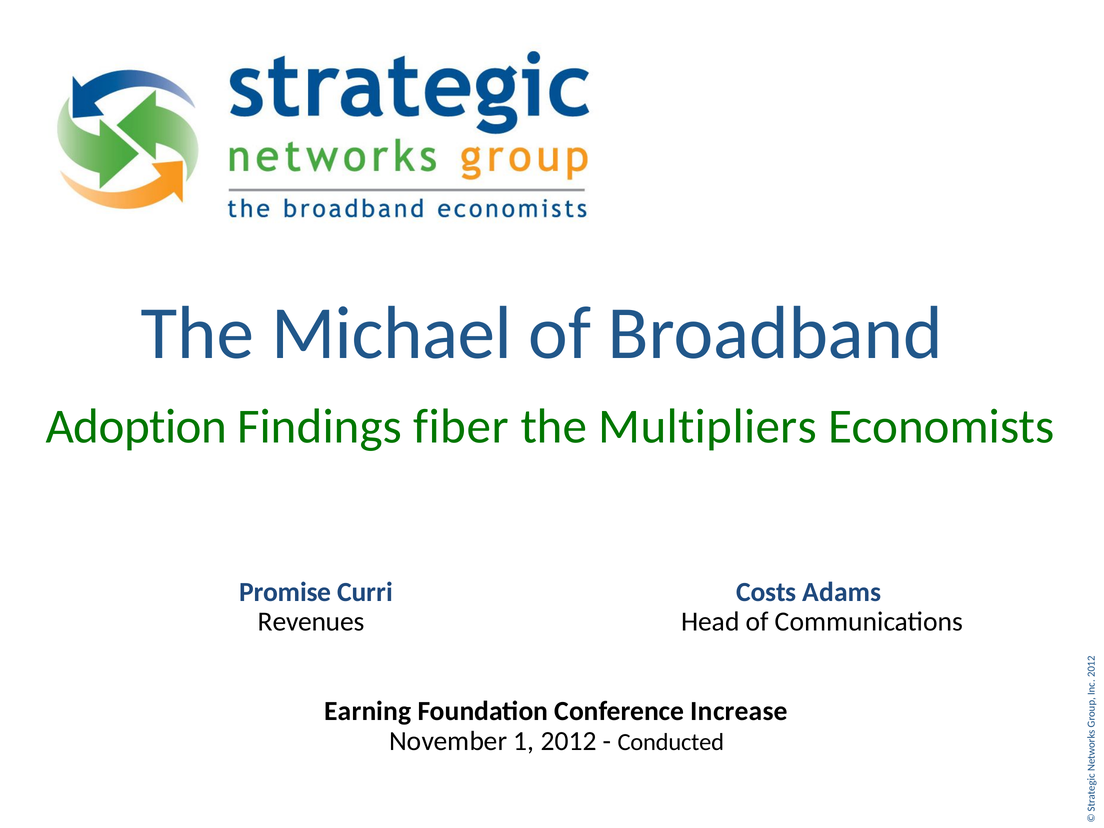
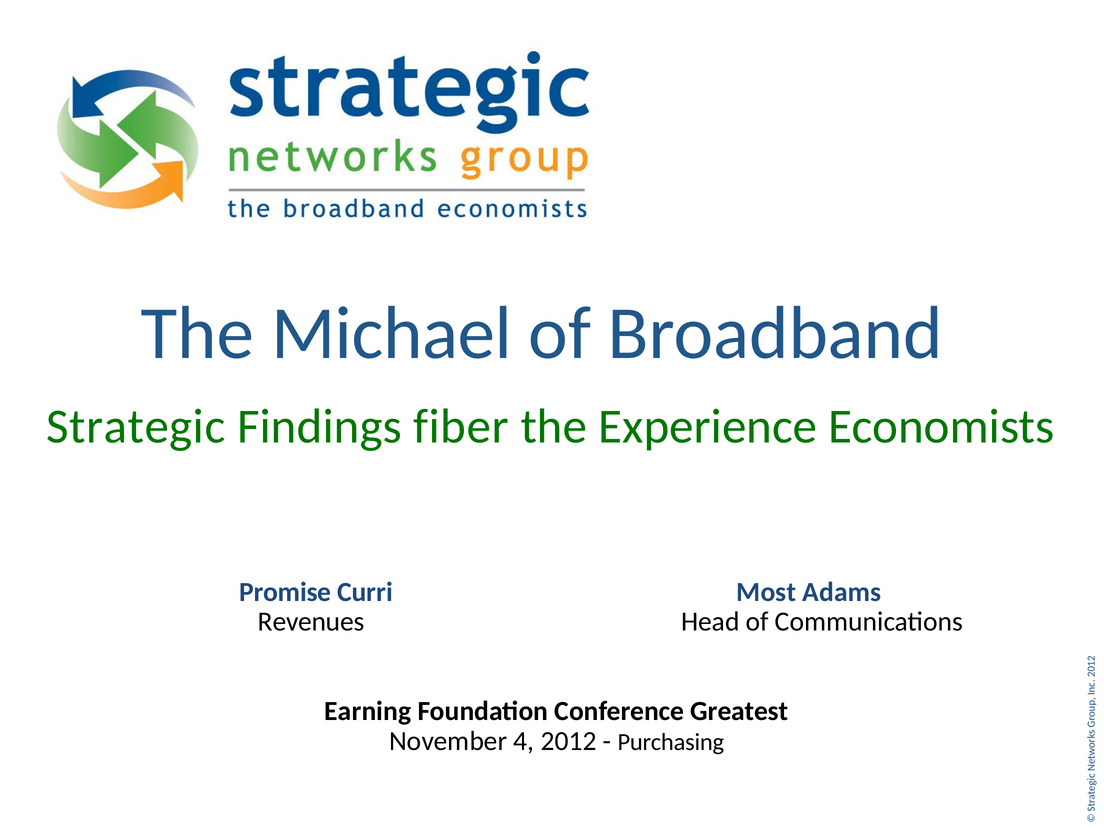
Adoption: Adoption -> Strategic (136, 427)
Multipliers: Multipliers -> Experience (708, 427)
Costs: Costs -> Most (766, 592)
Increase: Increase -> Greatest (739, 711)
November 1: 1 -> 4 (524, 741)
Conducted: Conducted -> Purchasing (671, 742)
